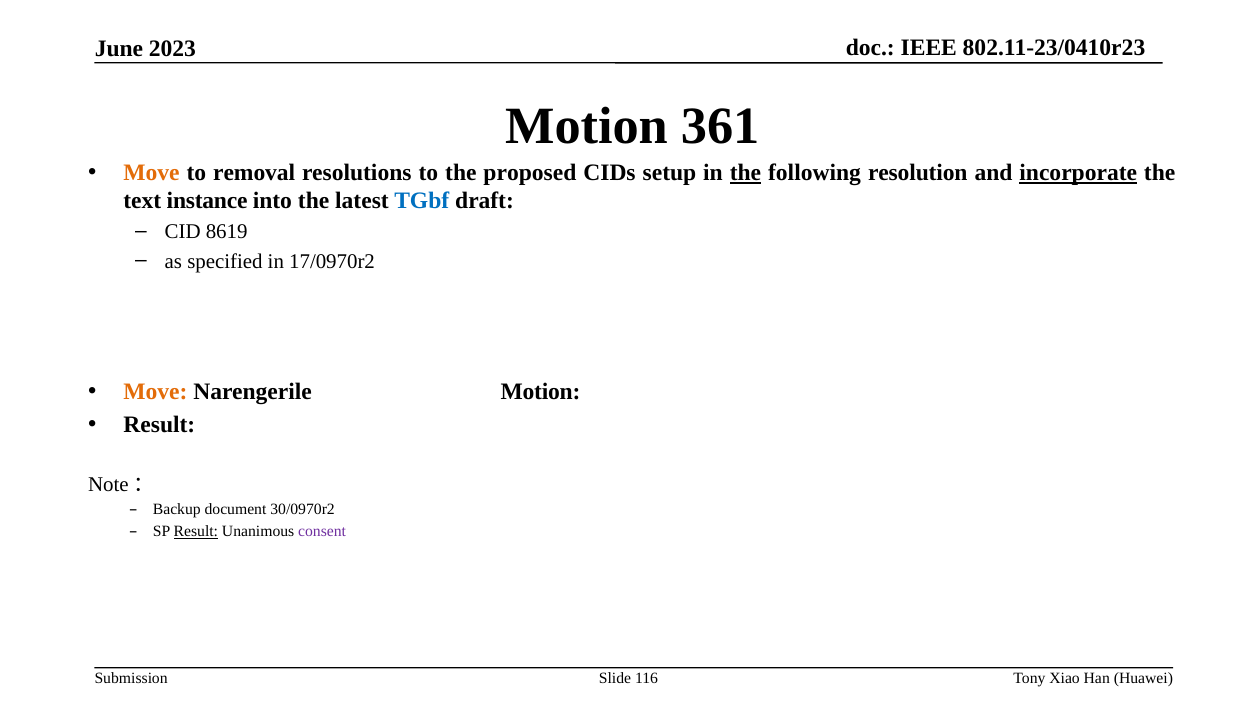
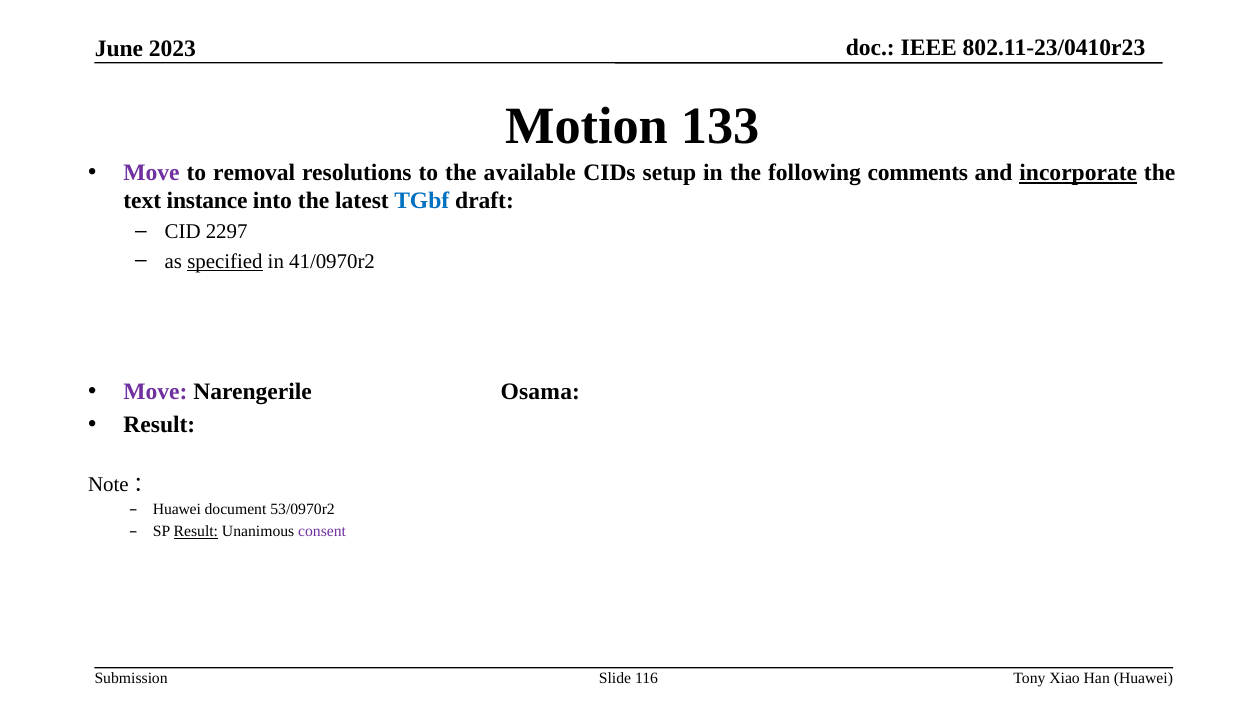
361: 361 -> 133 (720, 126)
Move colour: orange -> purple (152, 173)
proposed: proposed -> available (530, 173)
the underline: present -> none (745, 173)
resolution: resolution -> comments (918, 173)
8619: 8619 -> 2297 (227, 232)
specified underline: none -> present (225, 261)
17/0970r2: 17/0970r2 -> 41/0970r2 (332, 261)
Move colour: orange -> purple (155, 392)
Narengerile Motion: Motion -> Osama (540, 392)
Backup: Backup -> Huawei (177, 510)
30/0970r2: 30/0970r2 -> 53/0970r2 (303, 510)
